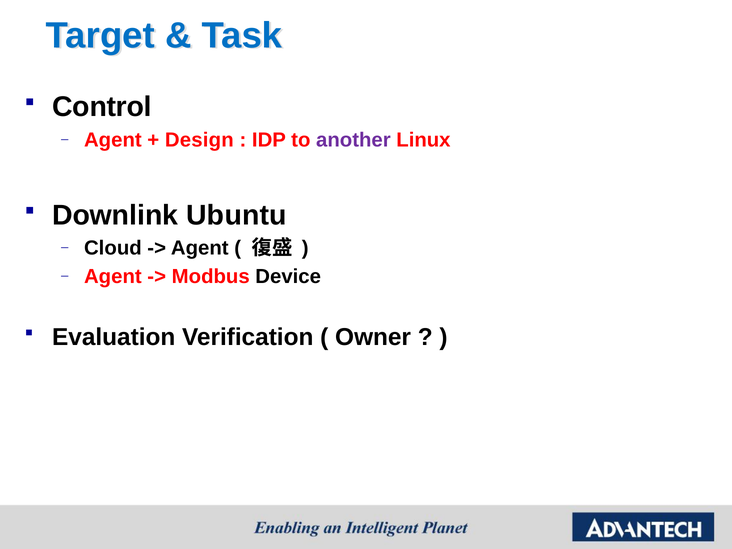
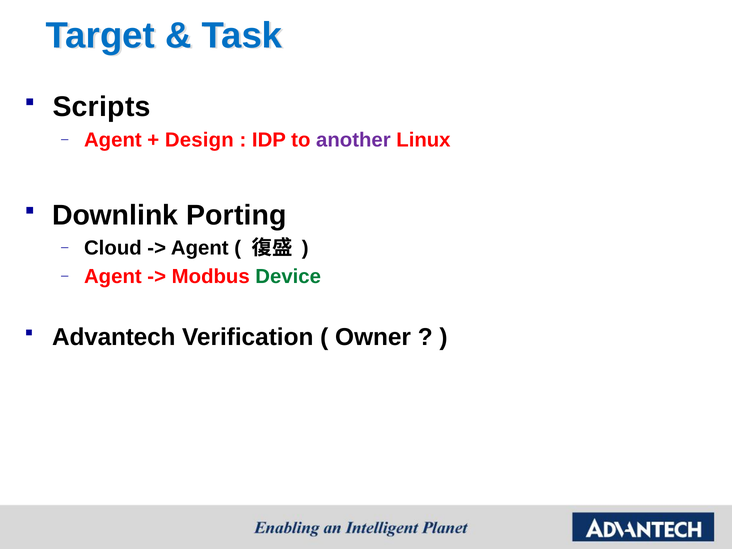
Control: Control -> Scripts (102, 107)
Ubuntu: Ubuntu -> Porting (236, 215)
Device colour: black -> green (288, 277)
Evaluation: Evaluation -> Advantech (114, 337)
